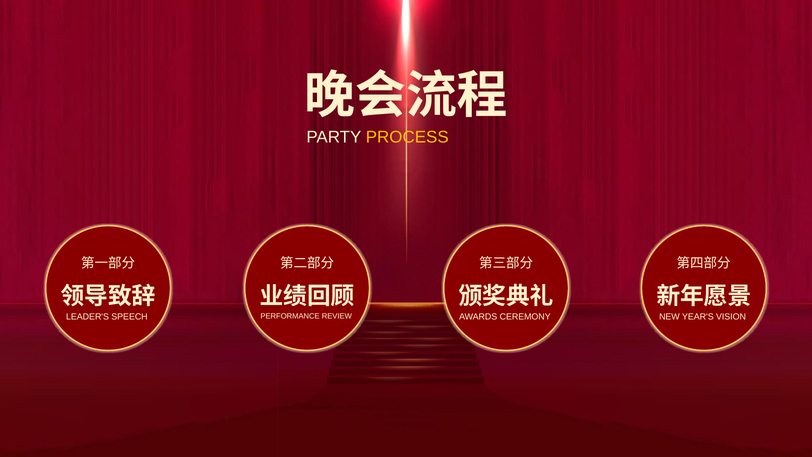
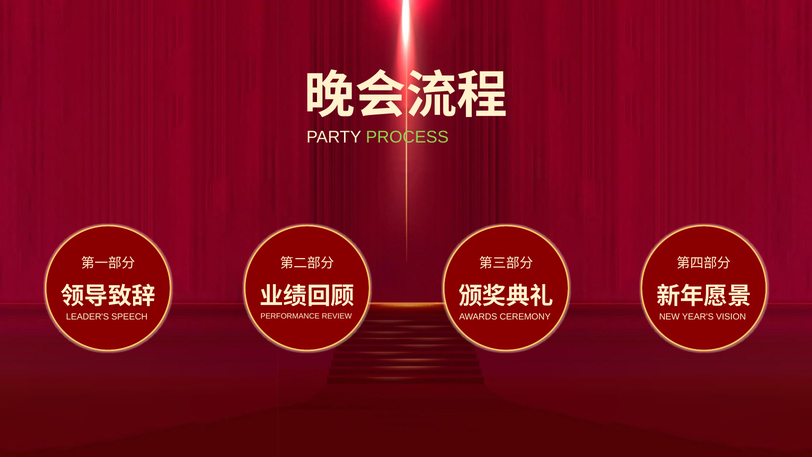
PROCESS colour: yellow -> light green (407, 137)
